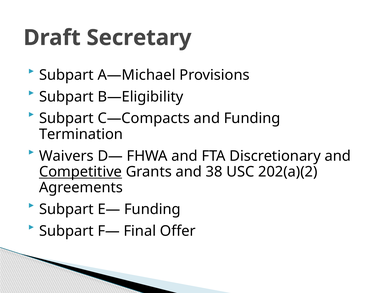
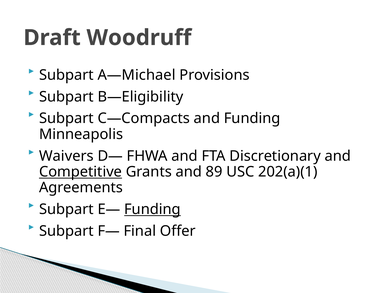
Secretary: Secretary -> Woodruff (139, 38)
Termination: Termination -> Minneapolis (81, 134)
38: 38 -> 89 (214, 172)
202(a)(2: 202(a)(2 -> 202(a)(1 (288, 172)
Funding underline: none -> present (152, 209)
